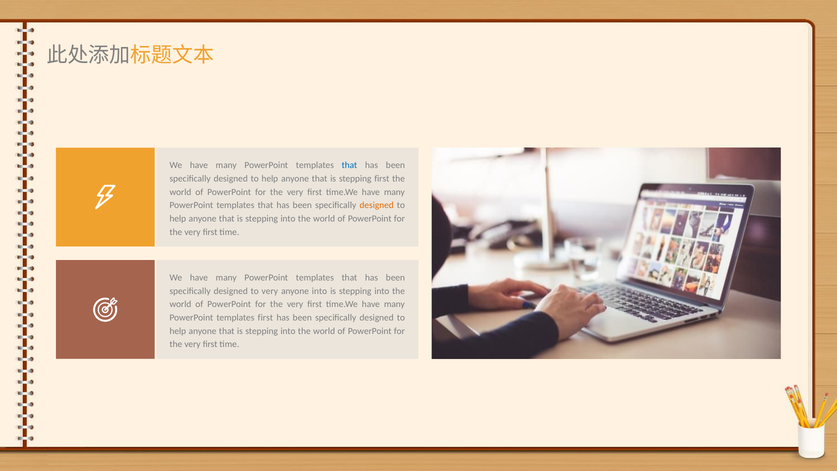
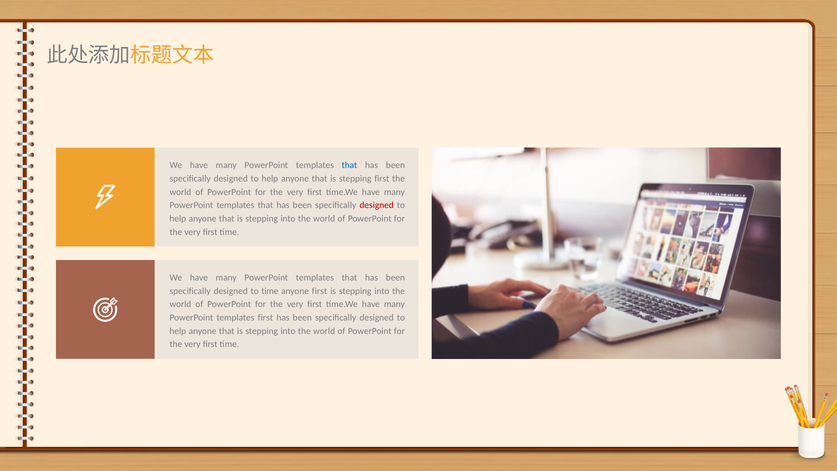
designed colour: orange -> red (377, 205)
to very: very -> time (270, 291)
anyone into: into -> first (319, 291)
